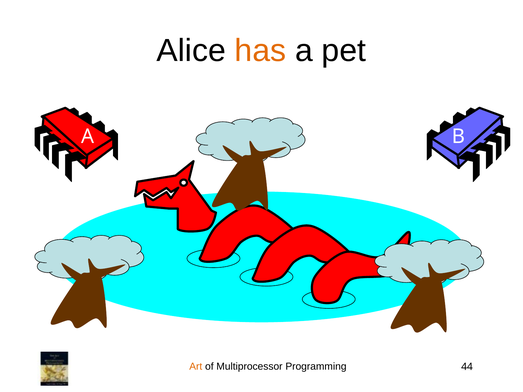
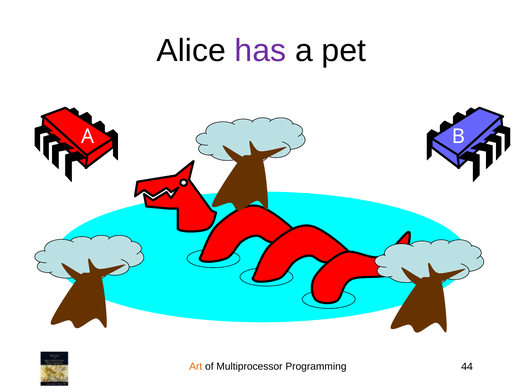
has colour: orange -> purple (260, 51)
